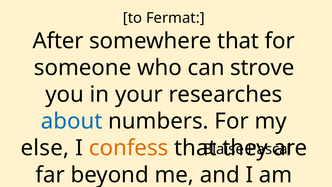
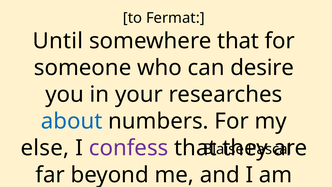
After: After -> Until (58, 41)
strove: strove -> desire (262, 68)
confess colour: orange -> purple (129, 148)
